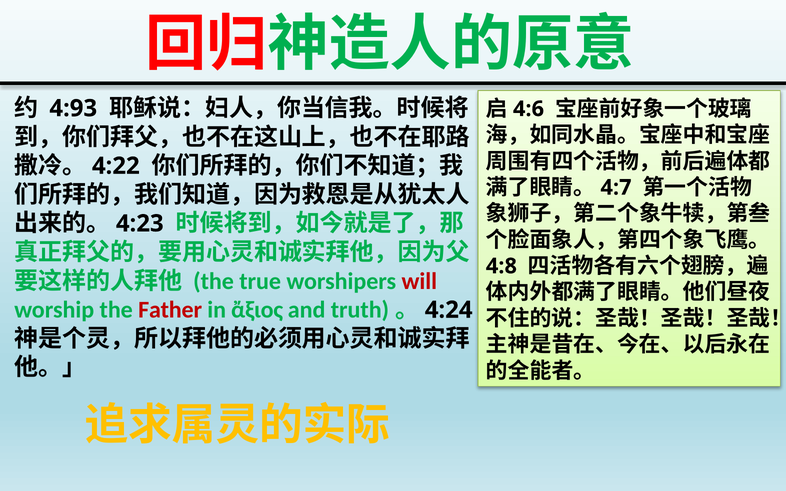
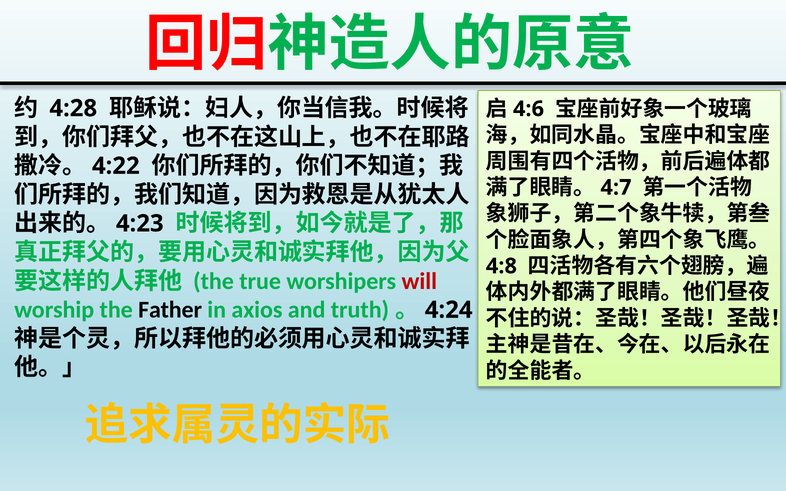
4:93: 4:93 -> 4:28 (73, 108)
Father colour: red -> black (170, 310)
ἄξιος: ἄξιος -> axios (257, 310)
